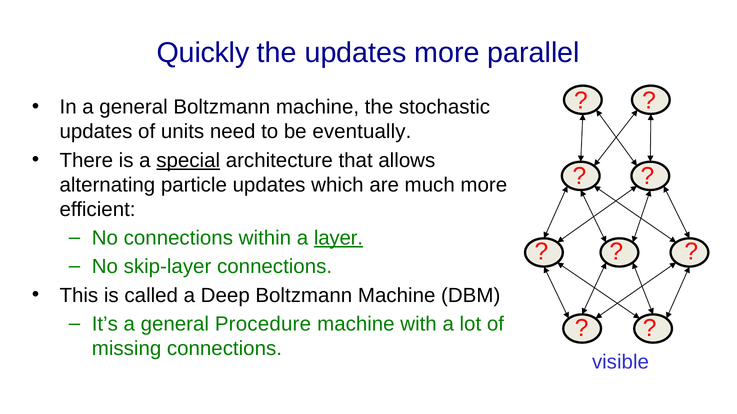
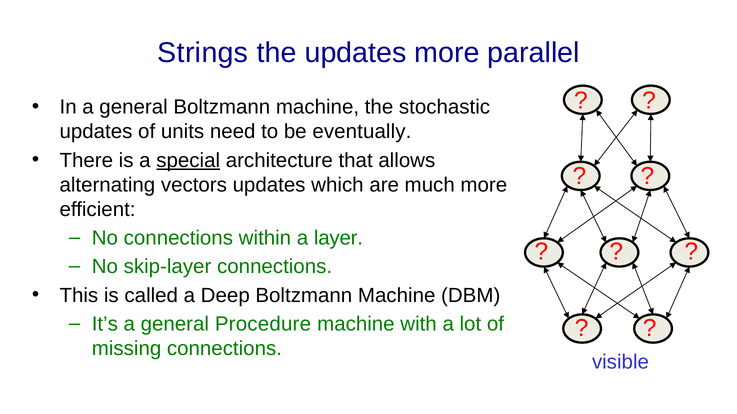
Quickly: Quickly -> Strings (203, 53)
particle: particle -> vectors (194, 185)
layer underline: present -> none (338, 238)
